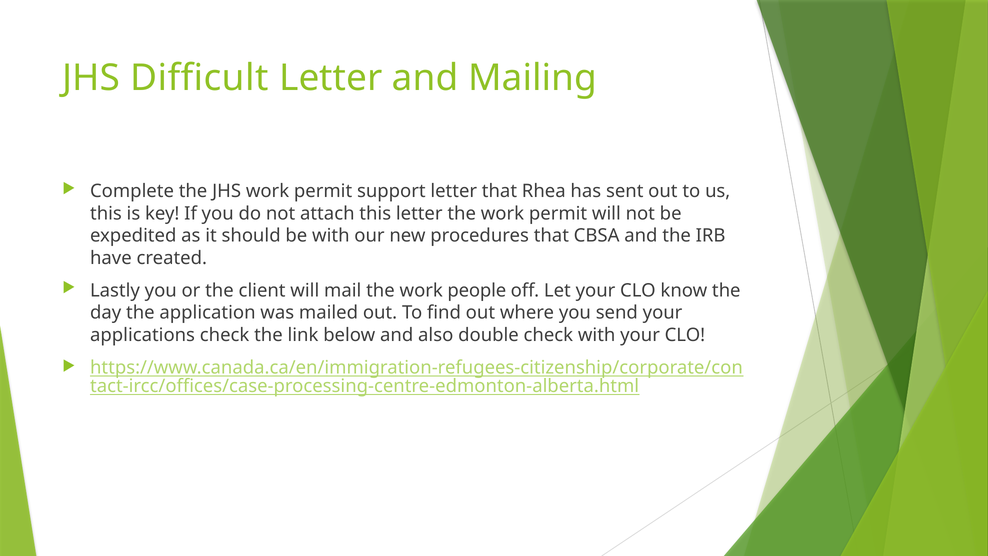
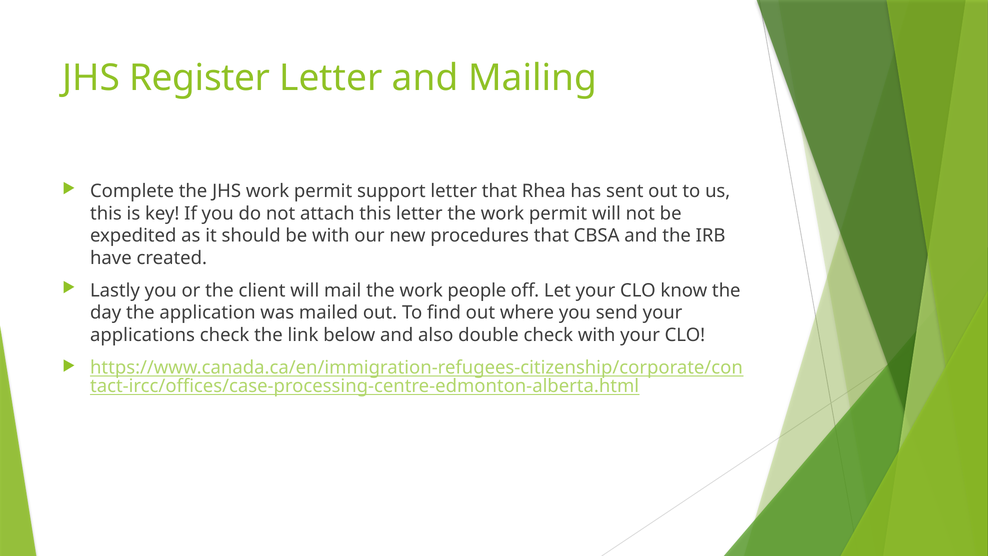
Difficult: Difficult -> Register (200, 78)
